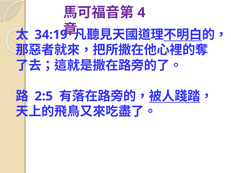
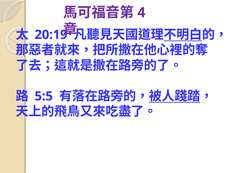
34:19: 34:19 -> 20:19 (51, 35)
2:5: 2:5 -> 5:5 (44, 96)
